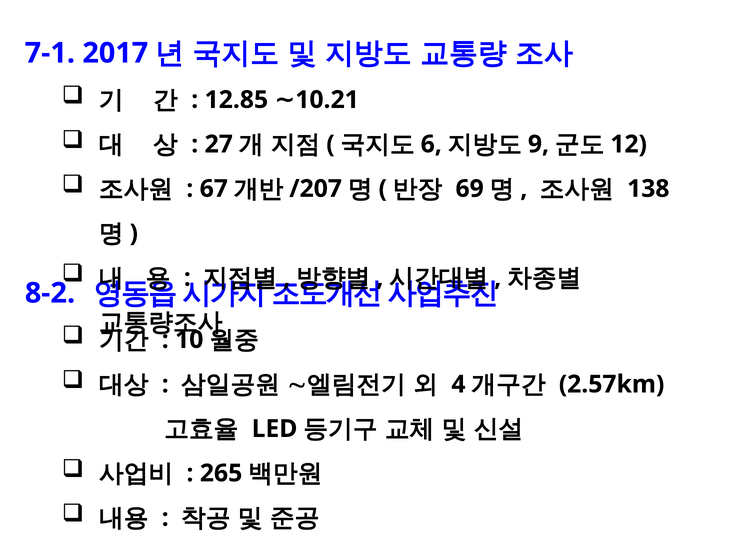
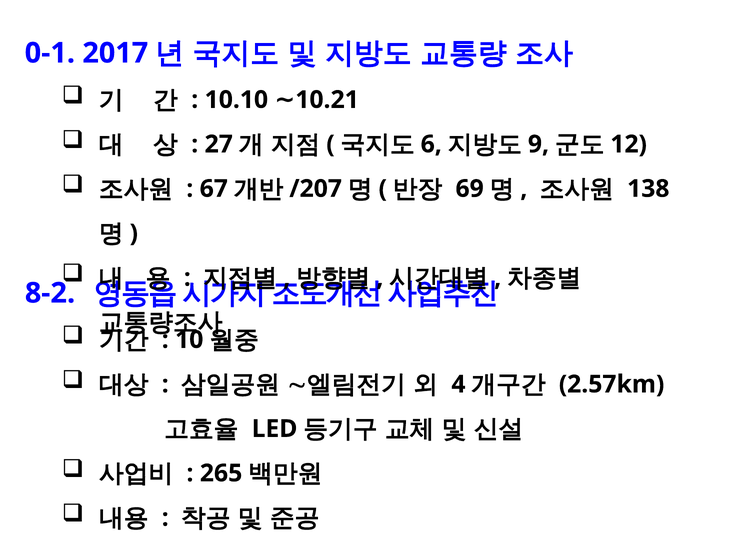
7-1: 7-1 -> 0-1 (50, 53)
12.85: 12.85 -> 10.10 (236, 100)
